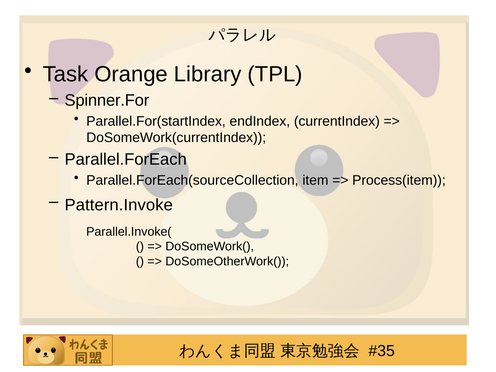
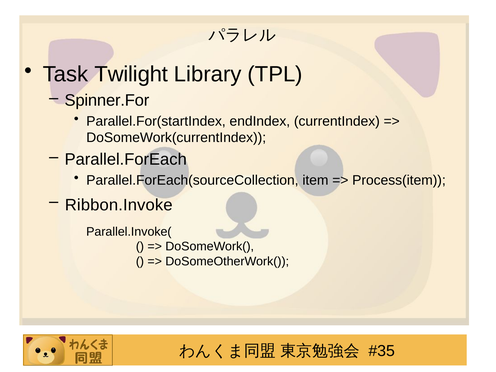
Orange: Orange -> Twilight (131, 74)
Pattern.Invoke: Pattern.Invoke -> Ribbon.Invoke (119, 205)
